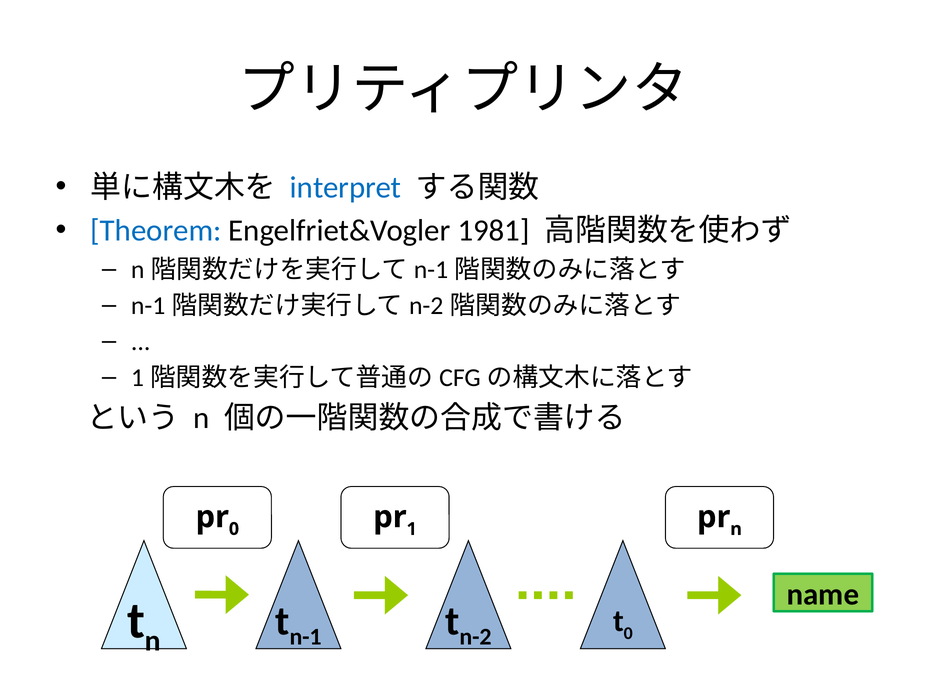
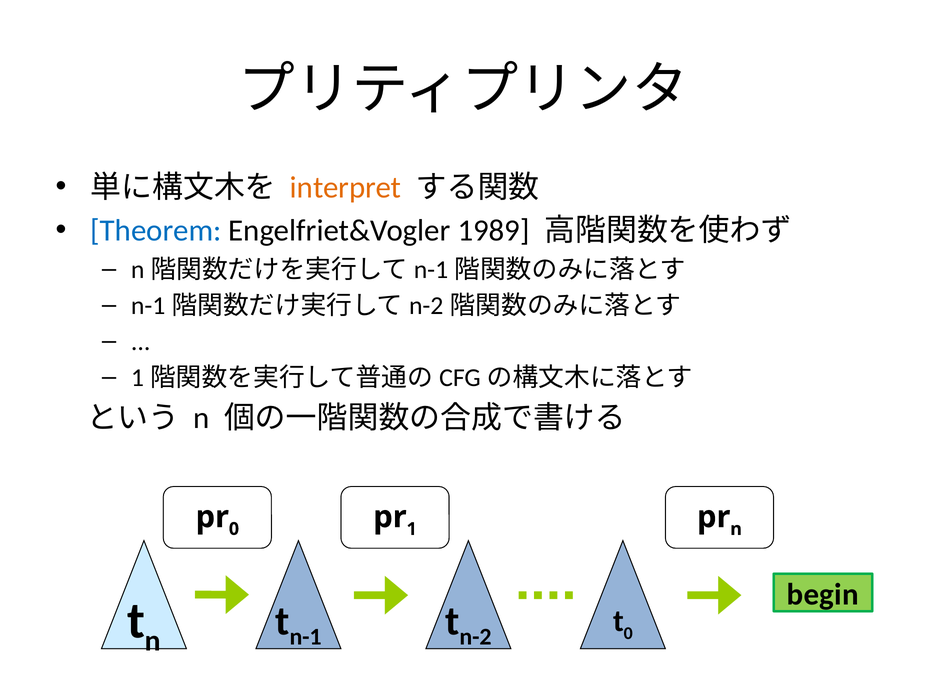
interpret colour: blue -> orange (346, 188)
1981: 1981 -> 1989 (494, 231)
name: name -> begin (823, 595)
